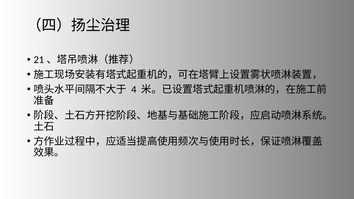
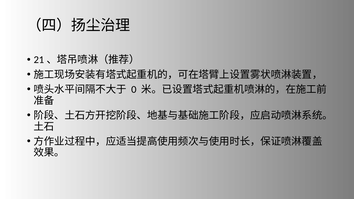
4: 4 -> 0 (134, 90)
